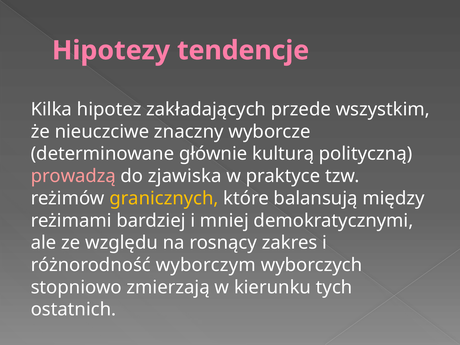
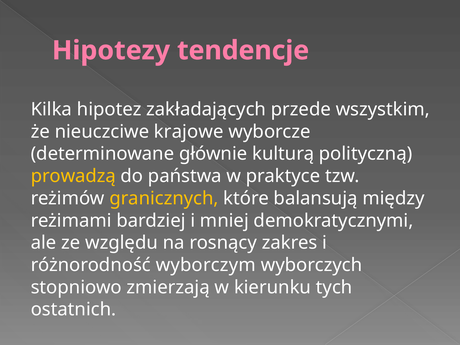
znaczny: znaczny -> krajowe (189, 132)
prowadzą colour: pink -> yellow (73, 176)
zjawiska: zjawiska -> państwa (185, 176)
